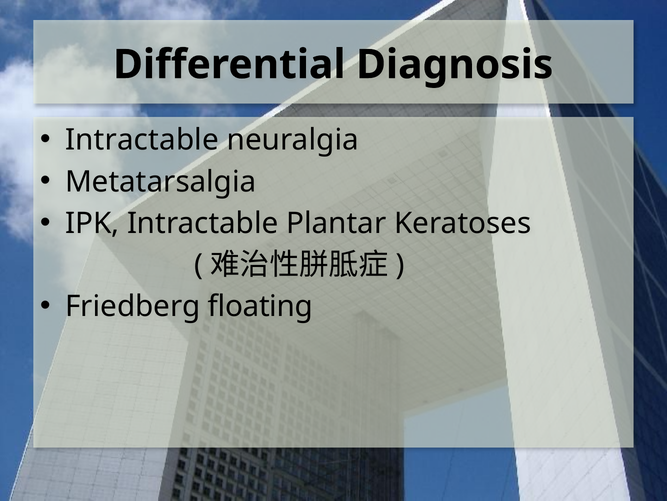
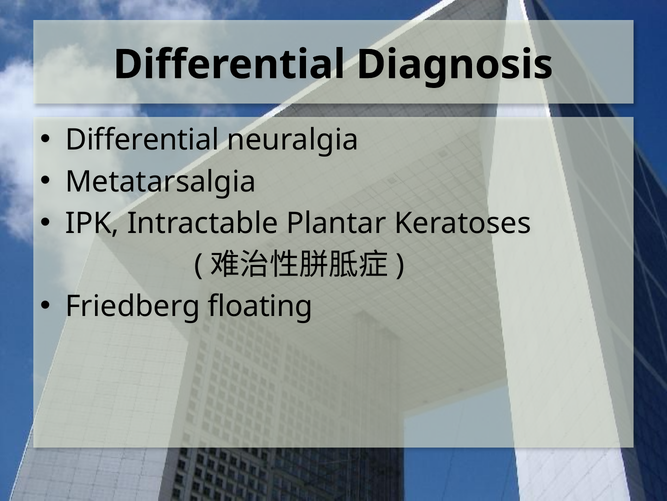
Intractable: Intractable -> Differential (142, 140)
